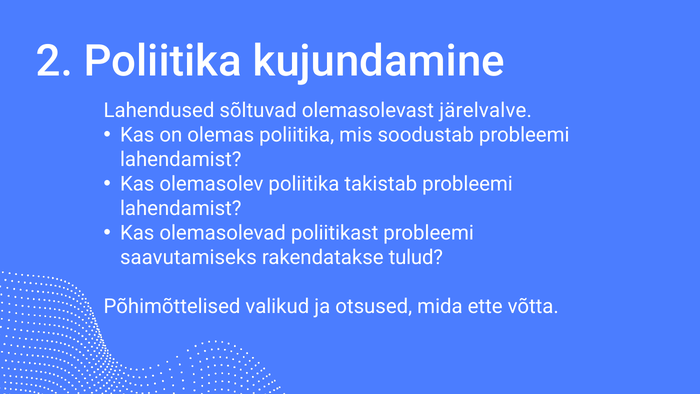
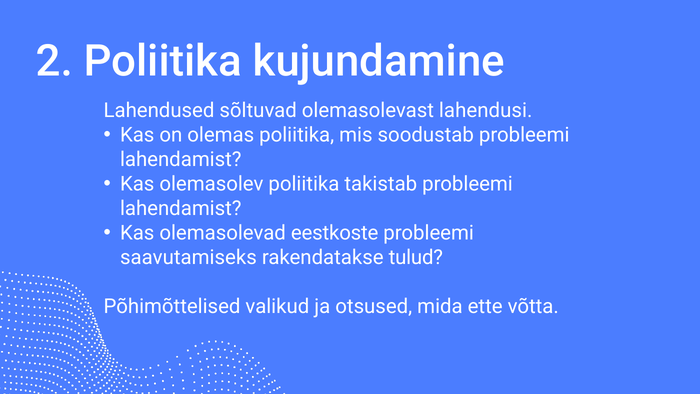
järelvalve: järelvalve -> lahendusi (486, 110)
poliitikast: poliitikast -> eestkoste (335, 233)
